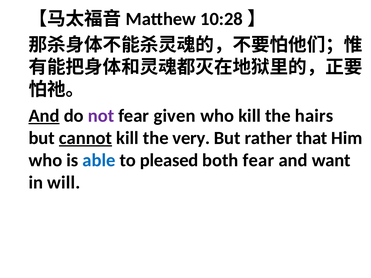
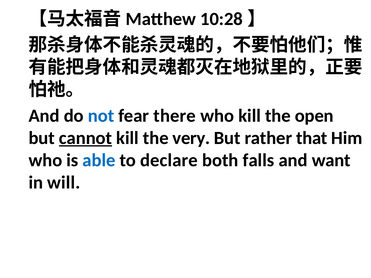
And underline: present -> none (44, 116)
not colour: purple -> blue (101, 116)
given: given -> there (175, 116)
hairs: hairs -> open (314, 116)
pleased: pleased -> declare (169, 160)
both fear: fear -> falls (258, 160)
